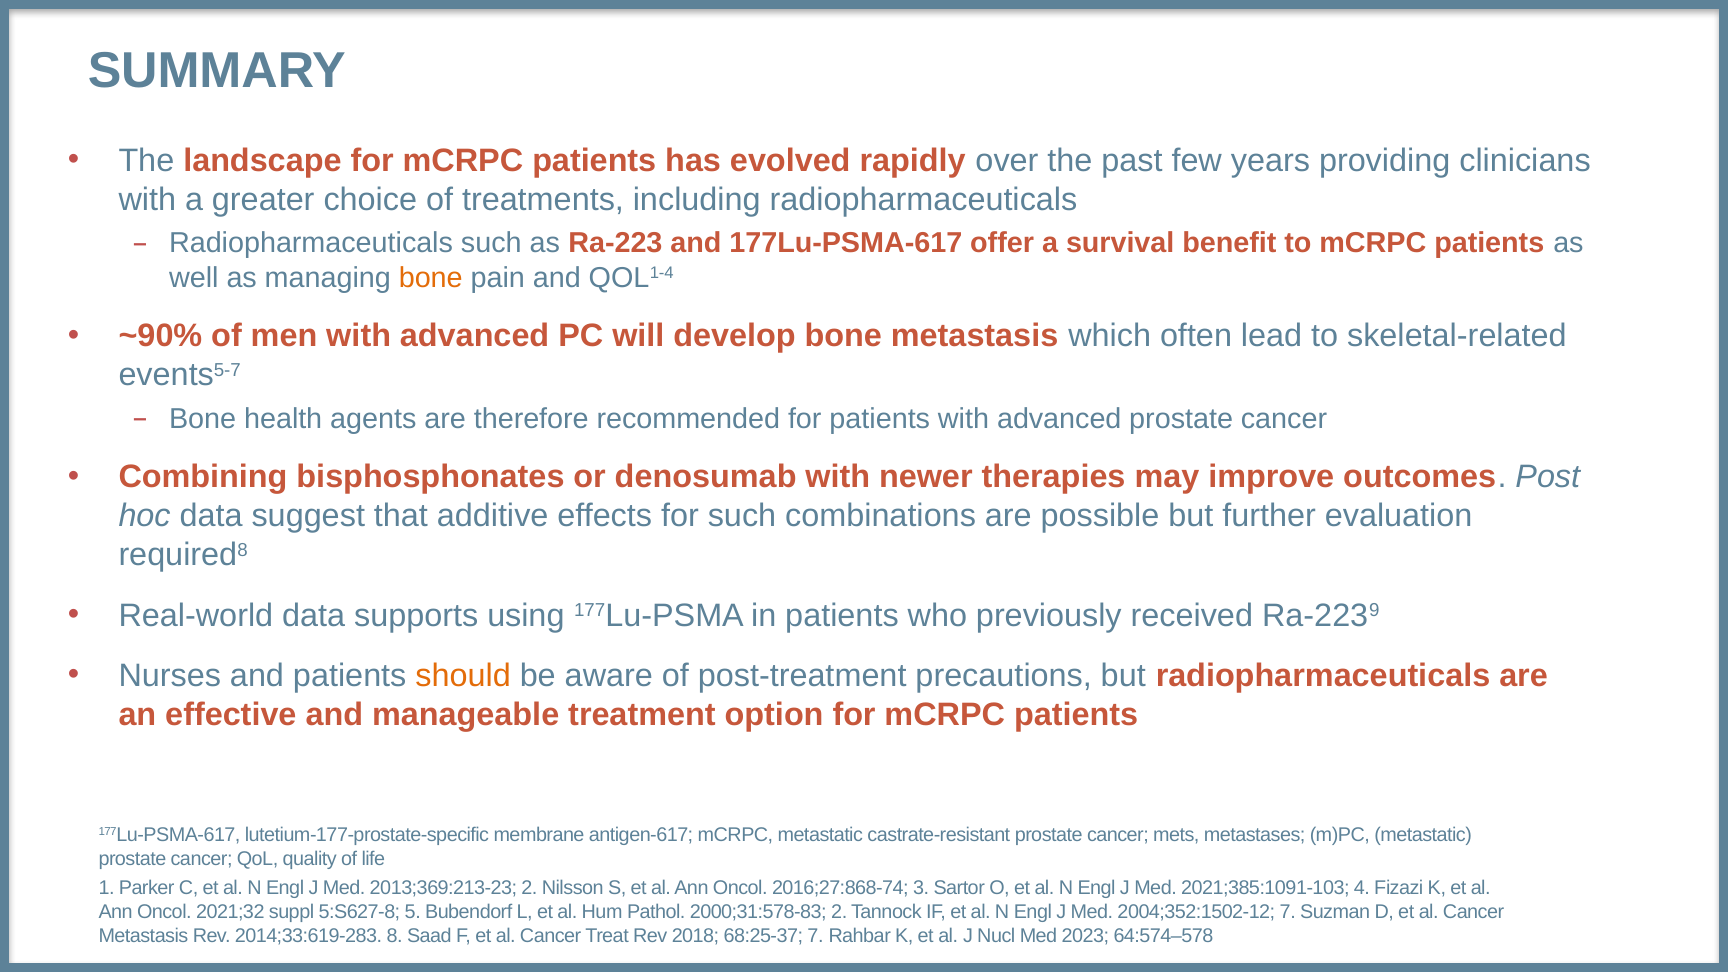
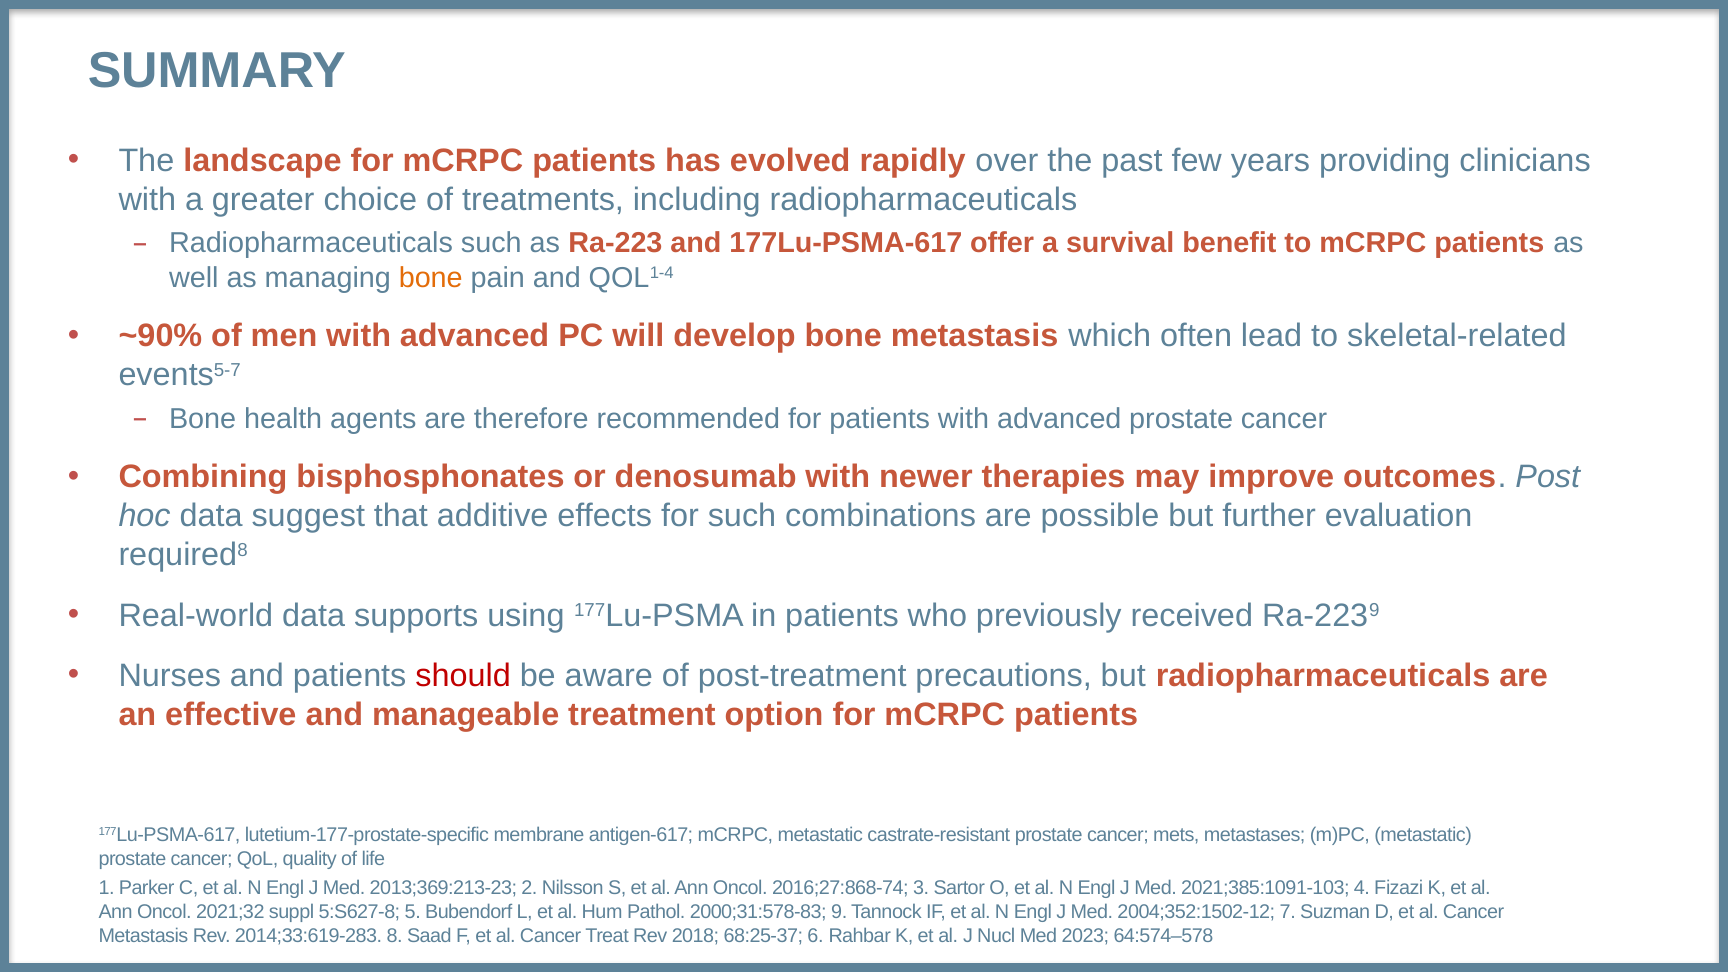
should colour: orange -> red (463, 676)
2000;31:578-83 2: 2 -> 9 (839, 912)
68:25-37 7: 7 -> 6 (815, 936)
